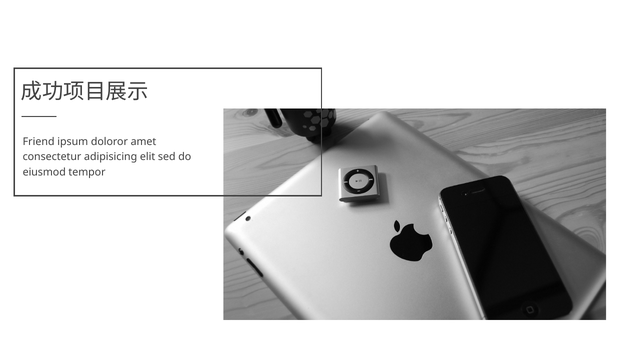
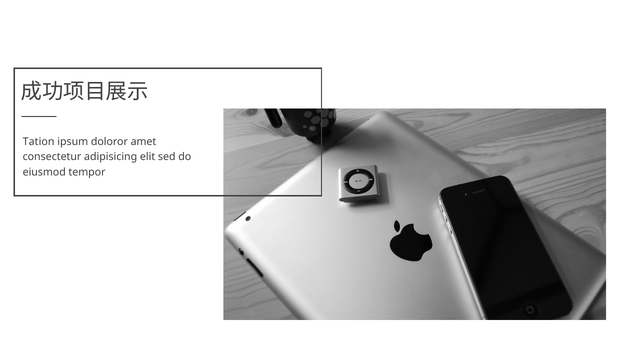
Friend: Friend -> Tation (39, 142)
